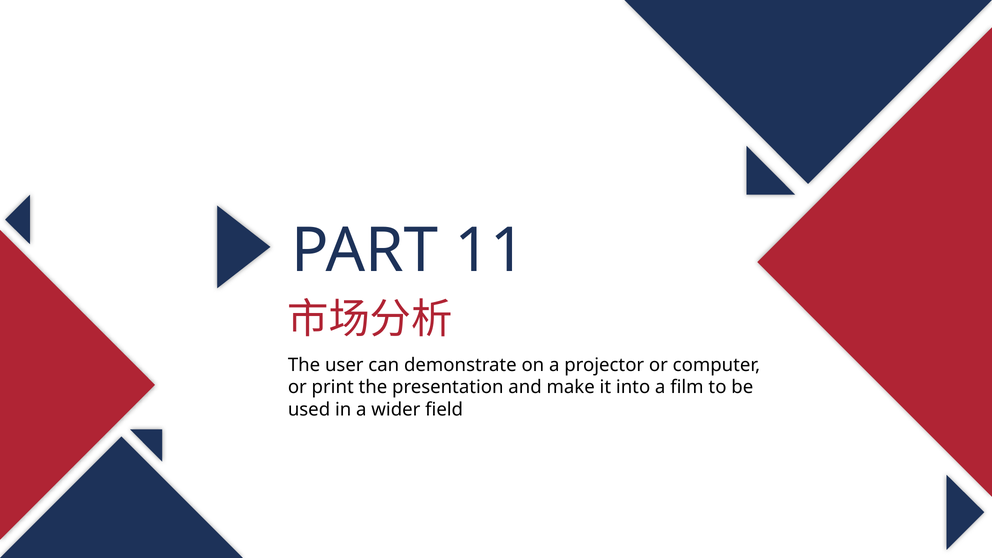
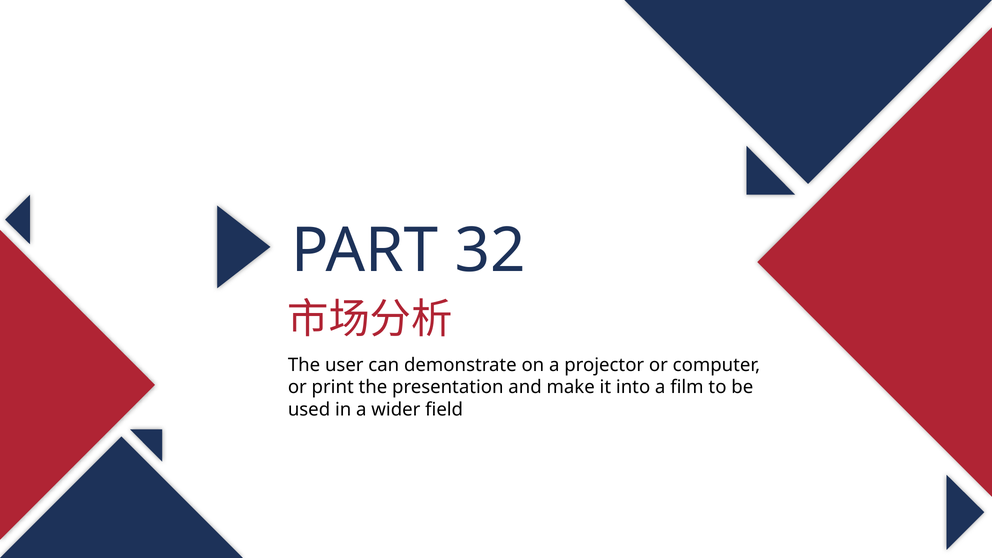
11: 11 -> 32 (490, 251)
